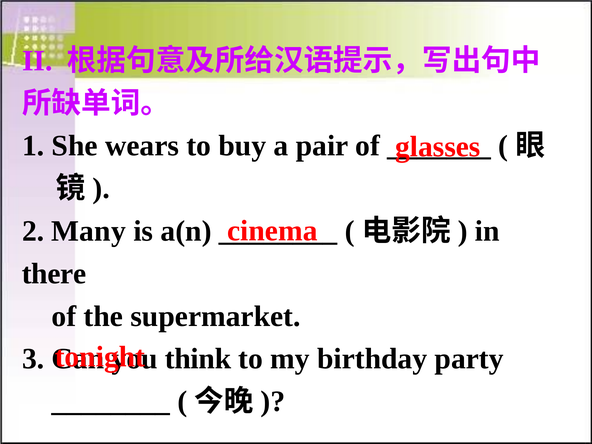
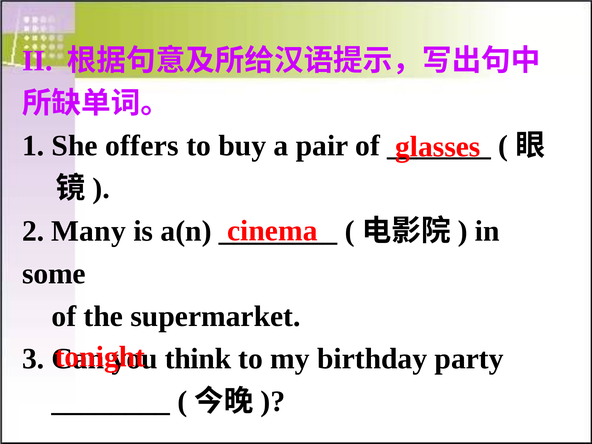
wears: wears -> offers (142, 146)
there: there -> some (54, 274)
